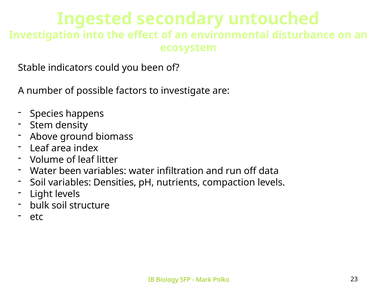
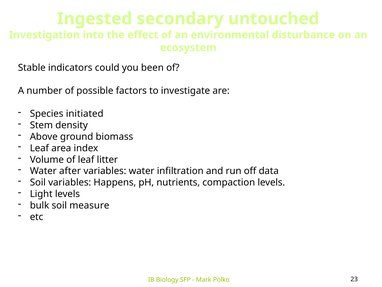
happens: happens -> initiated (85, 113)
Water been: been -> after (70, 171)
Densities: Densities -> Happens (115, 182)
structure: structure -> measure (89, 205)
